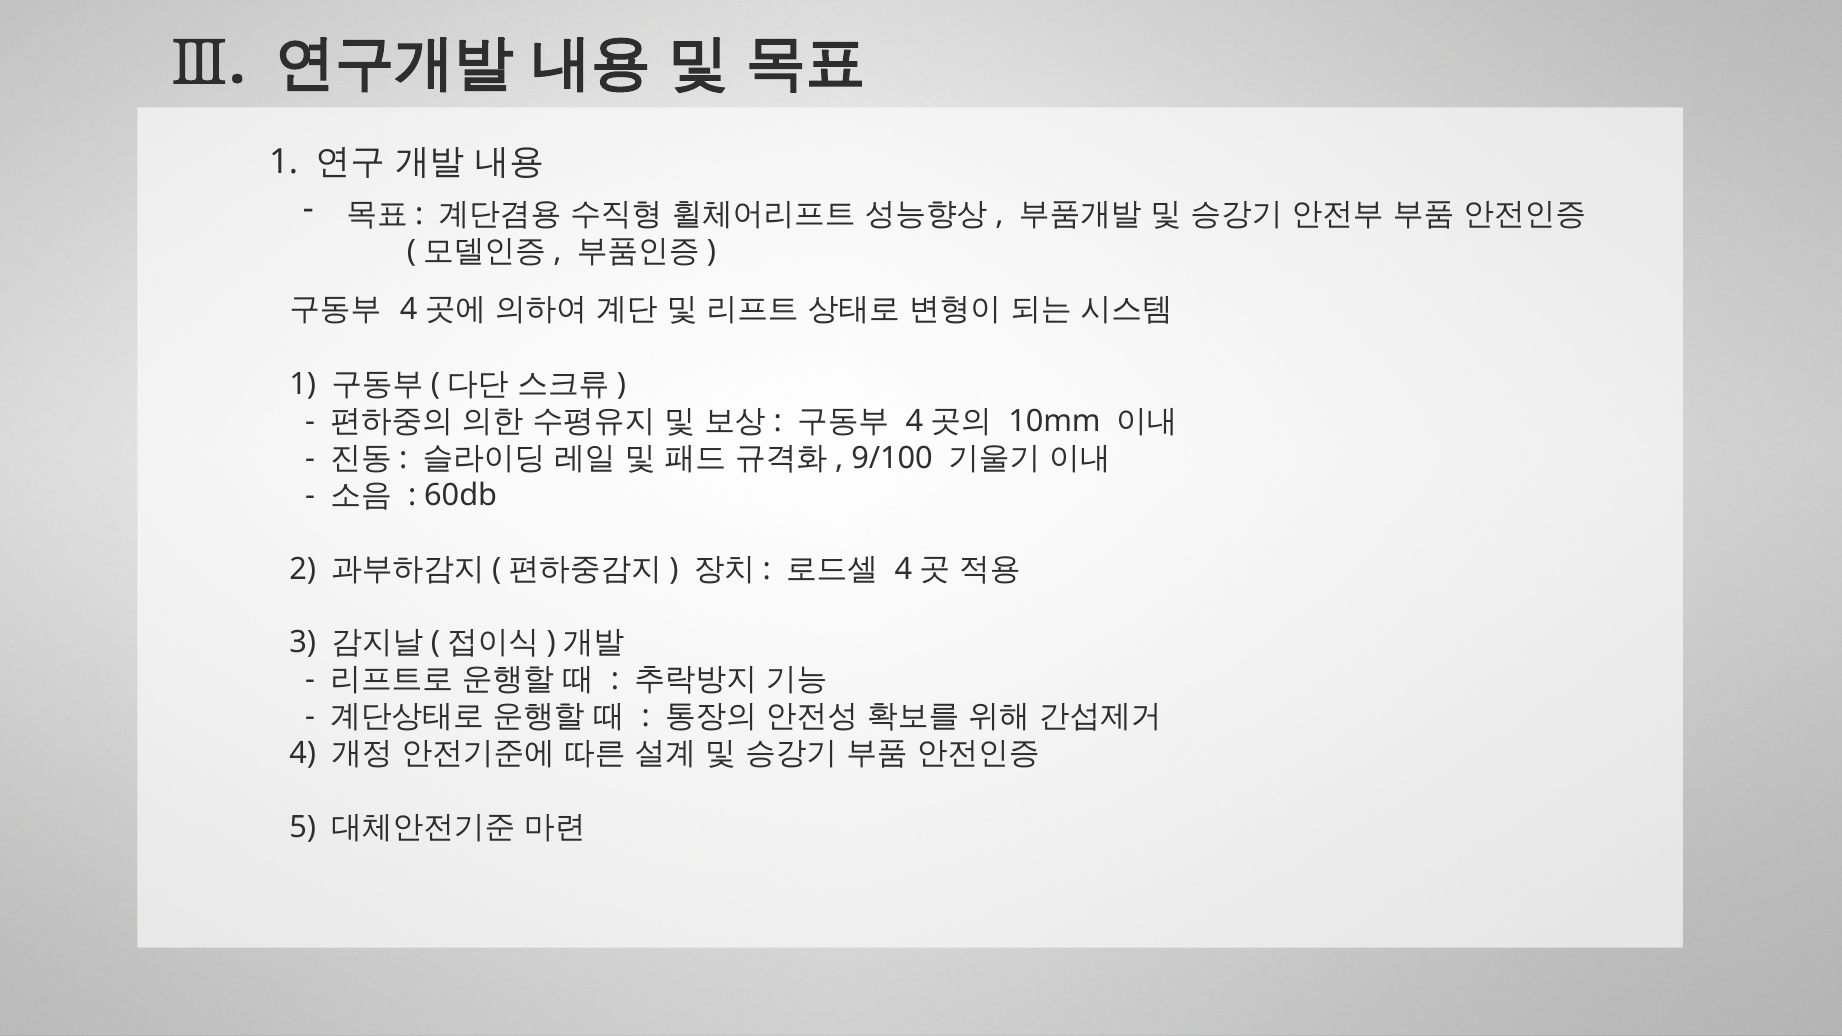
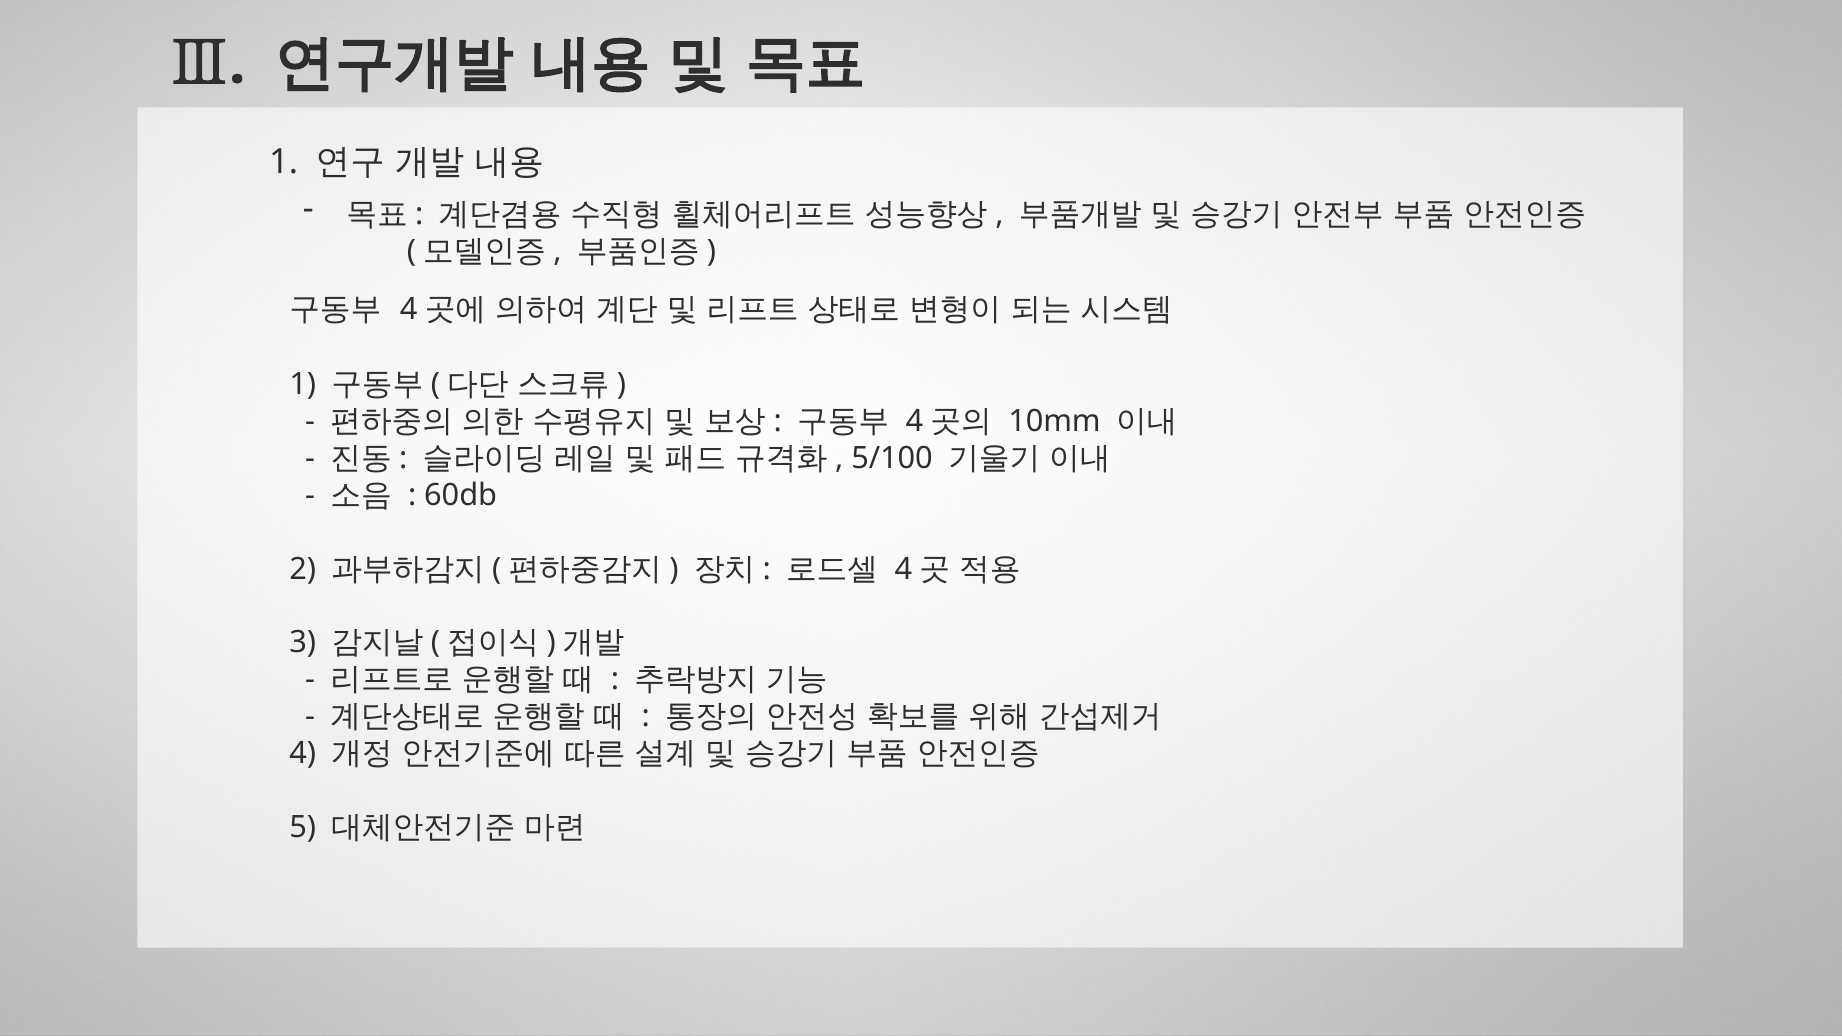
9/100: 9/100 -> 5/100 (892, 458)
